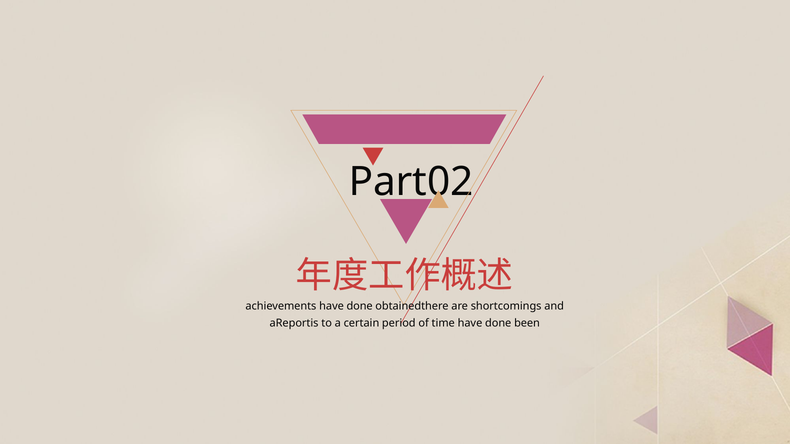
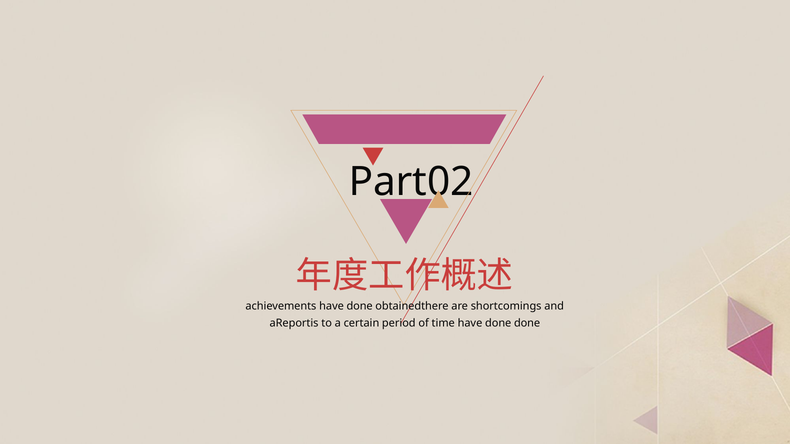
done been: been -> done (527, 324)
